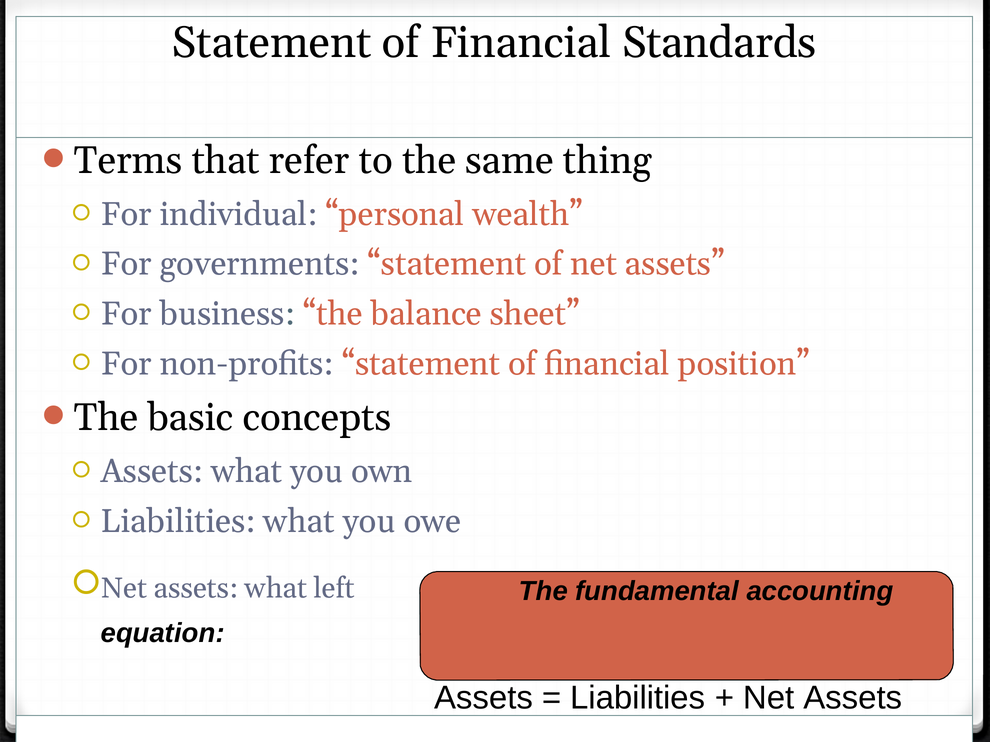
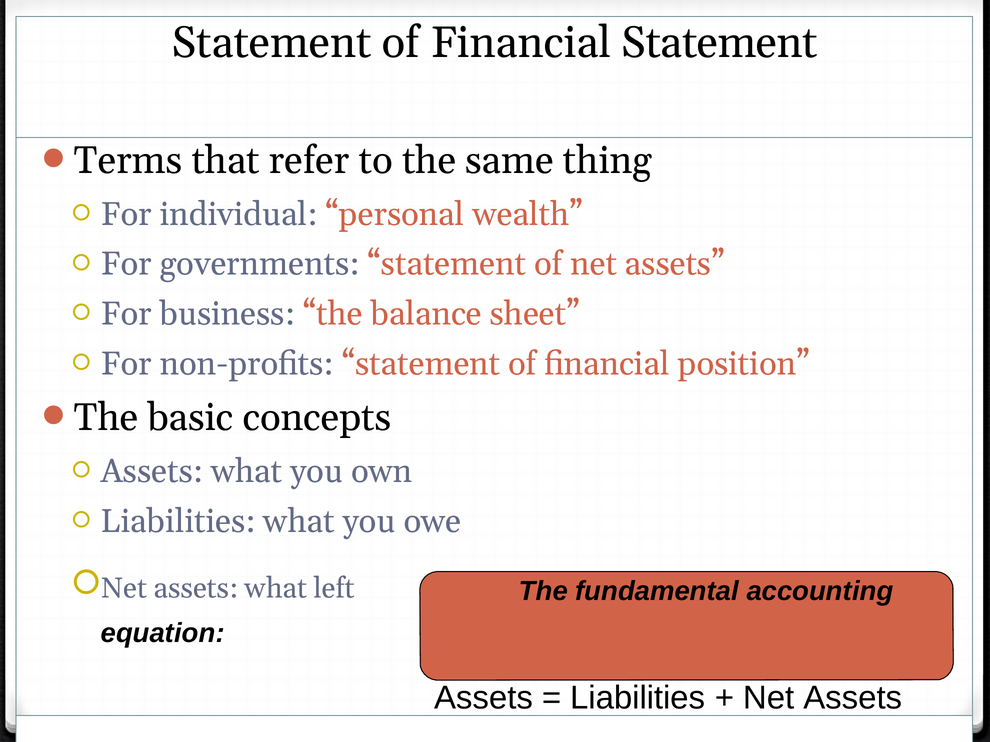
Financial Standards: Standards -> Statement (719, 43)
